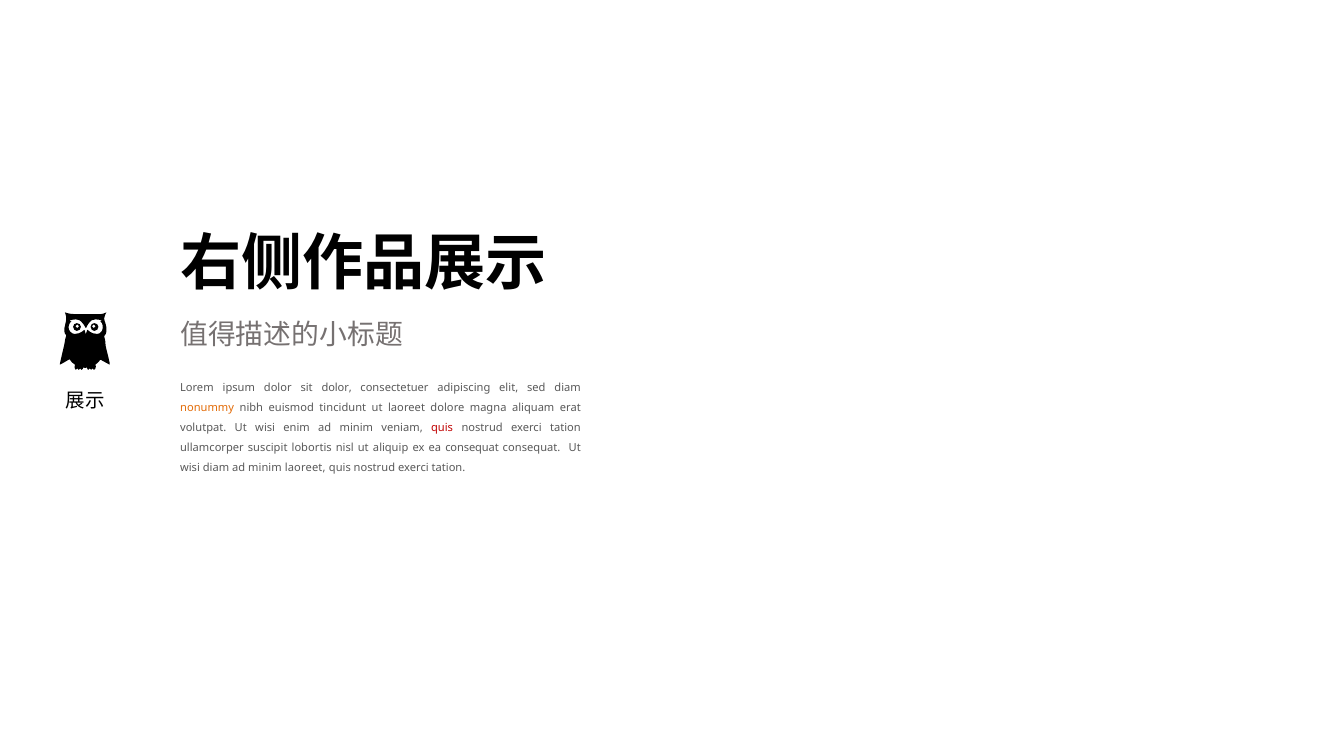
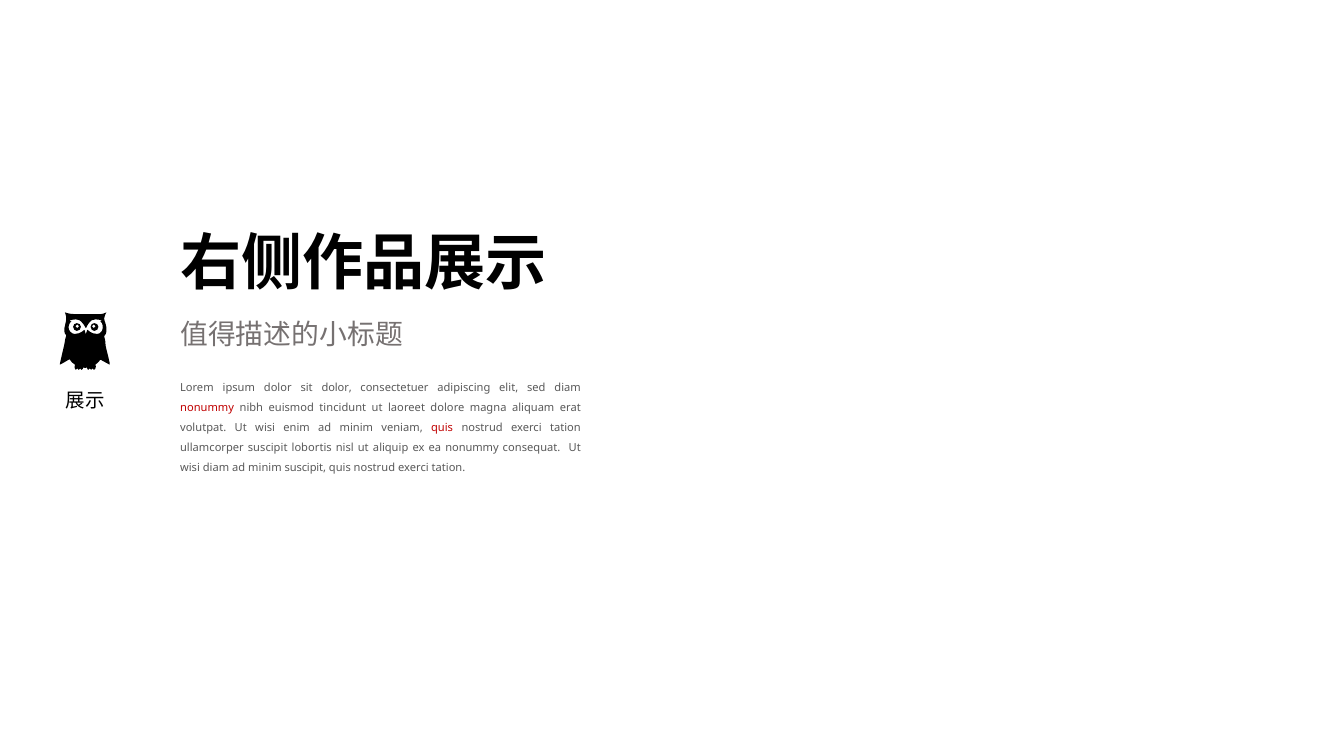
nonummy colour: orange -> red (207, 407)
ea consequat: consequat -> nonummy (472, 447)
minim laoreet: laoreet -> suscipit (305, 467)
